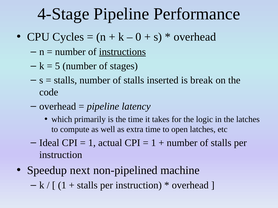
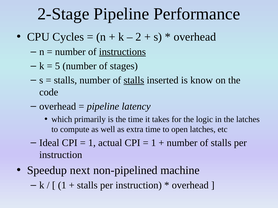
4-Stage: 4-Stage -> 2-Stage (63, 14)
0: 0 -> 2 (138, 37)
stalls underline: none -> present (134, 80)
break: break -> know (202, 80)
